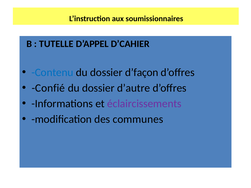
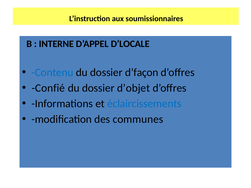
TUTELLE: TUTELLE -> INTERNE (56, 44)
D’CAHIER: D’CAHIER -> D’LOCALE (130, 44)
d’autre: d’autre -> d’objet (133, 88)
éclaircissements colour: purple -> blue (144, 104)
